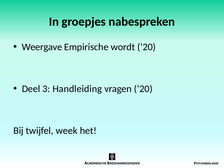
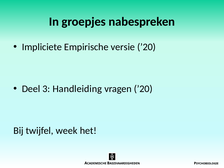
Weergave: Weergave -> Impliciete (42, 47)
wordt: wordt -> versie (123, 47)
